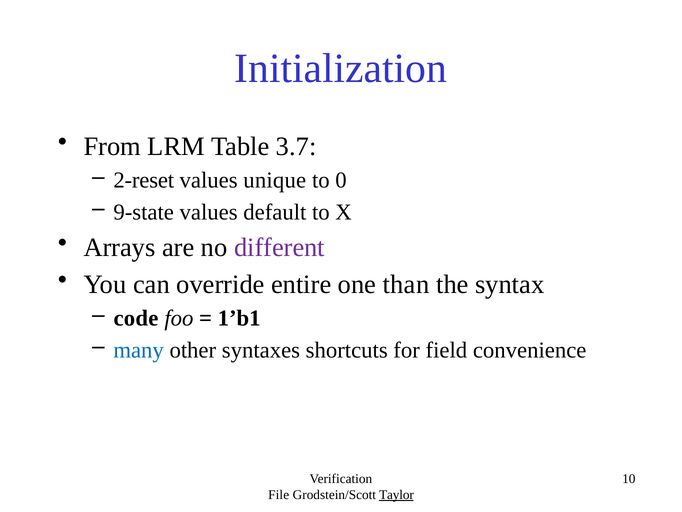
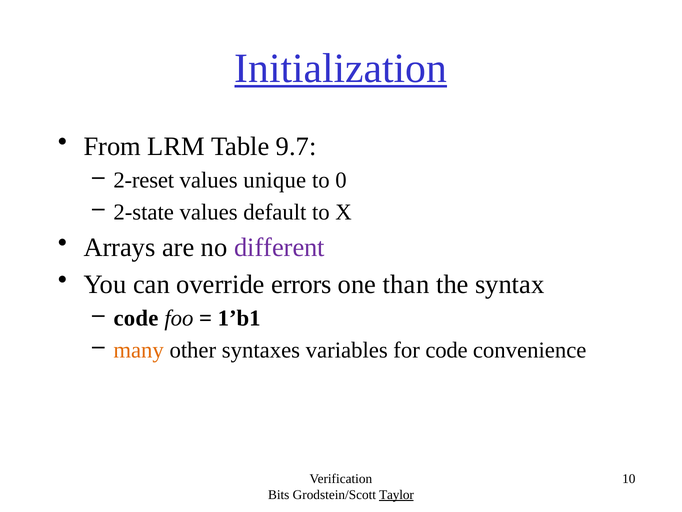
Initialization underline: none -> present (341, 68)
3.7: 3.7 -> 9.7 (296, 146)
9-state: 9-state -> 2-state (144, 212)
entire: entire -> errors (301, 284)
many colour: blue -> orange (139, 350)
shortcuts: shortcuts -> variables (347, 350)
for field: field -> code (447, 350)
File: File -> Bits (279, 494)
